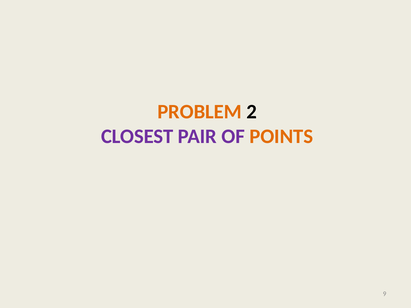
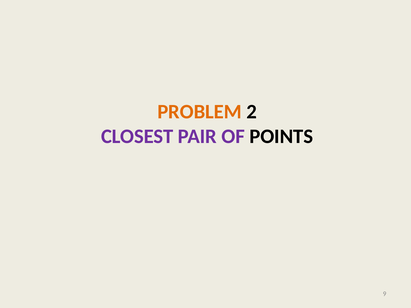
POINTS colour: orange -> black (281, 136)
